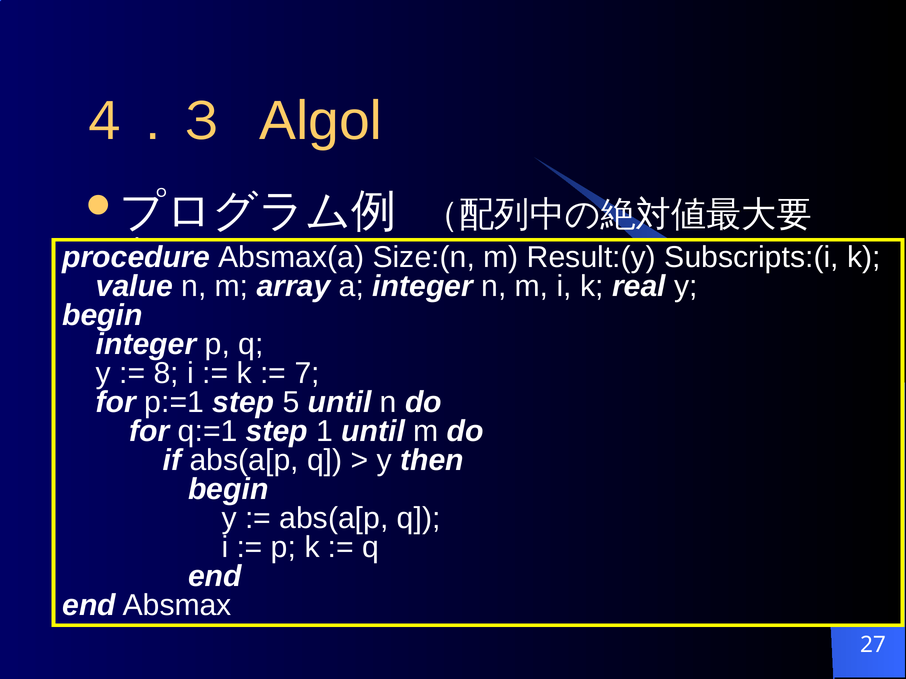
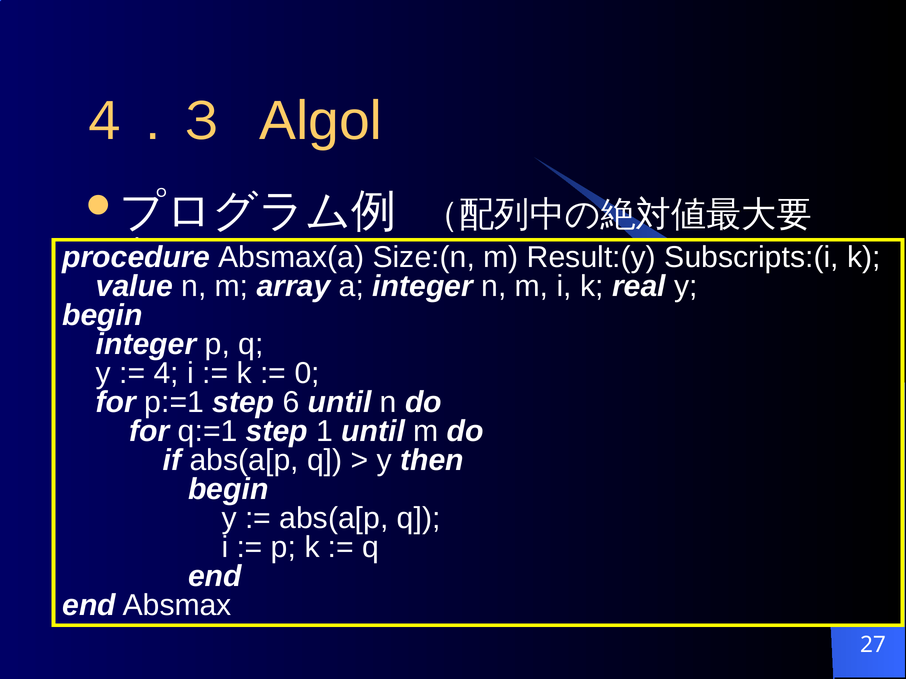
8: 8 -> 4 (166, 374)
7: 7 -> 0 (307, 374)
5: 5 -> 6 (291, 403)
